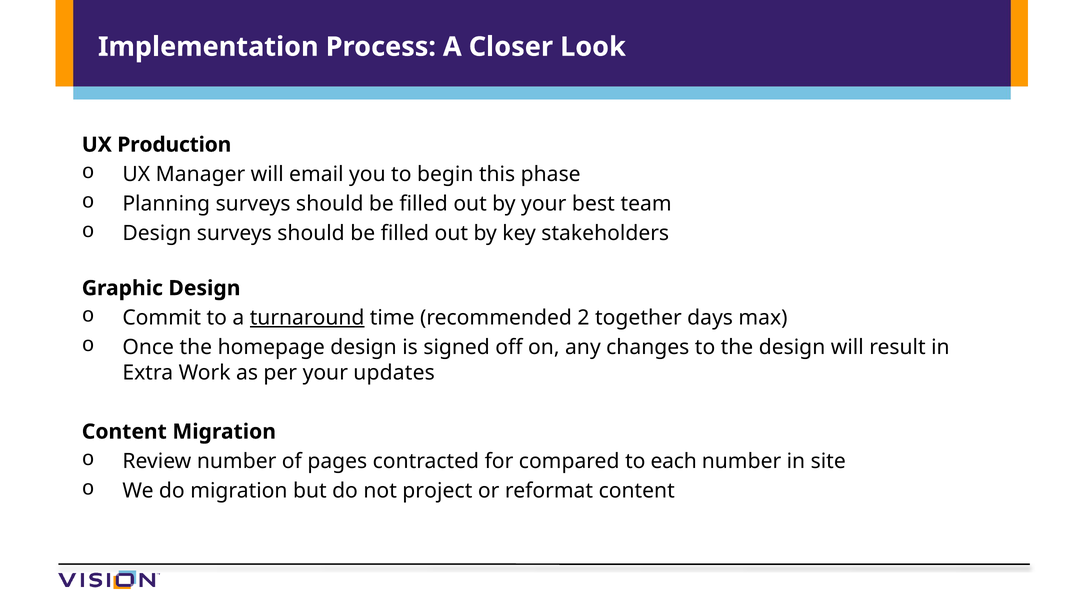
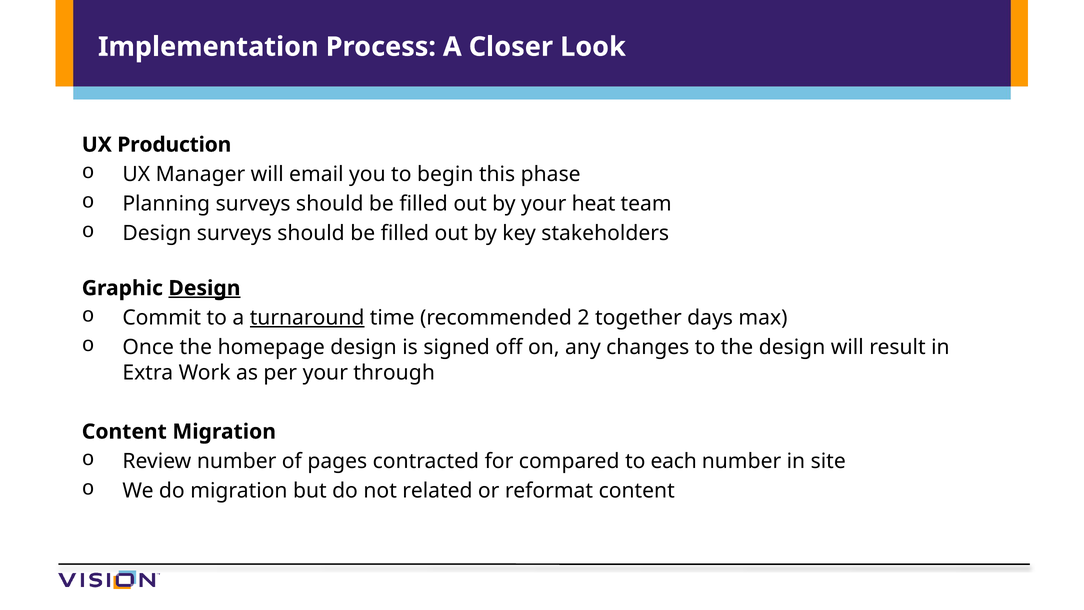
best: best -> heat (594, 204)
Design underline: none -> present (204, 288)
updates: updates -> through (394, 372)
project: project -> related (437, 491)
